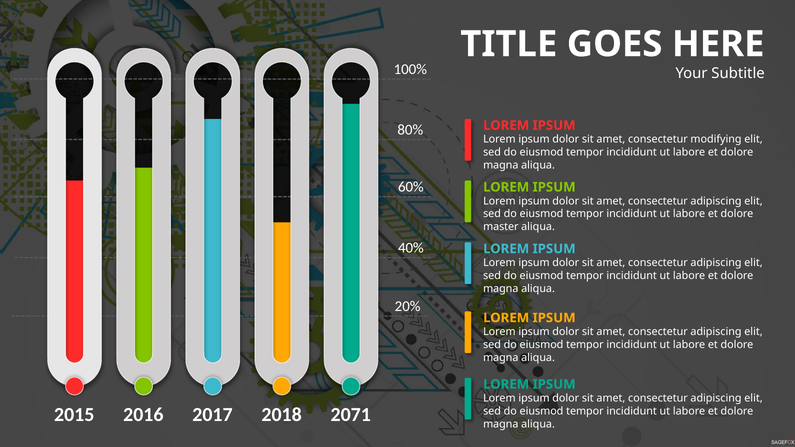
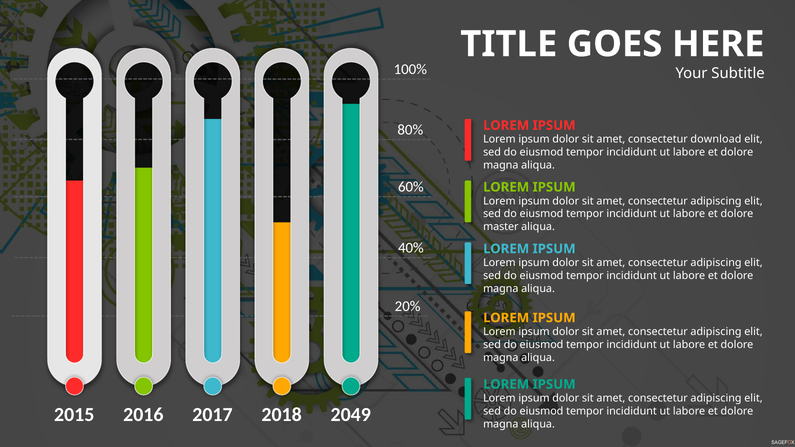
modifying: modifying -> download (716, 139)
2071: 2071 -> 2049 (351, 415)
